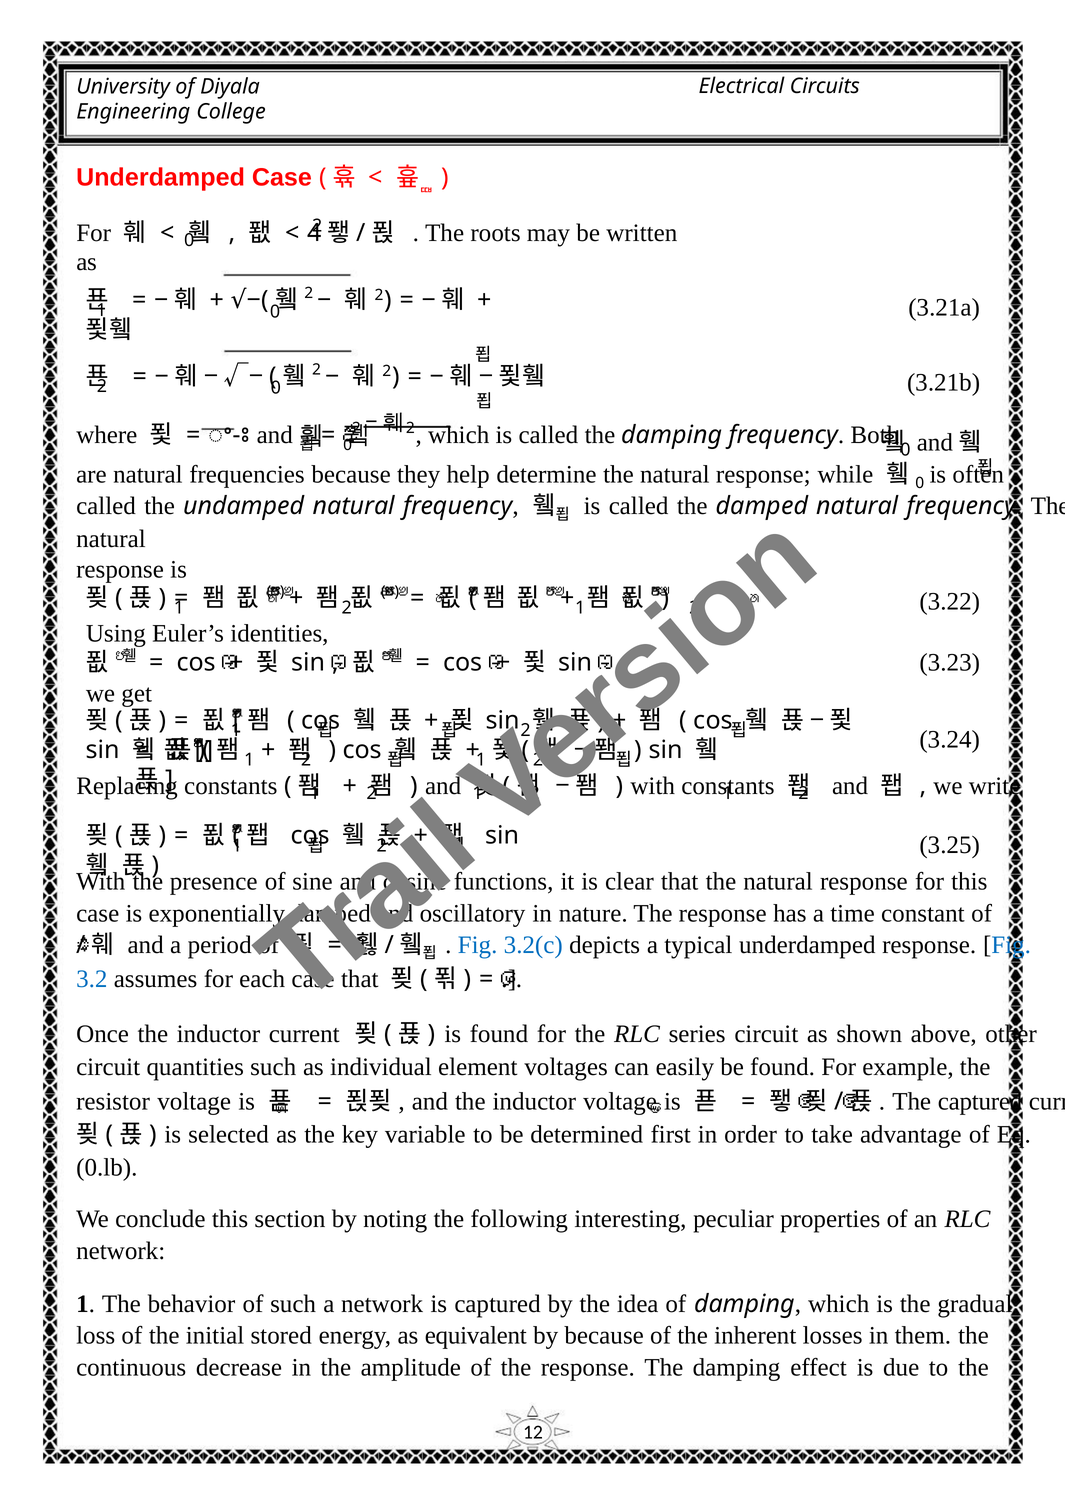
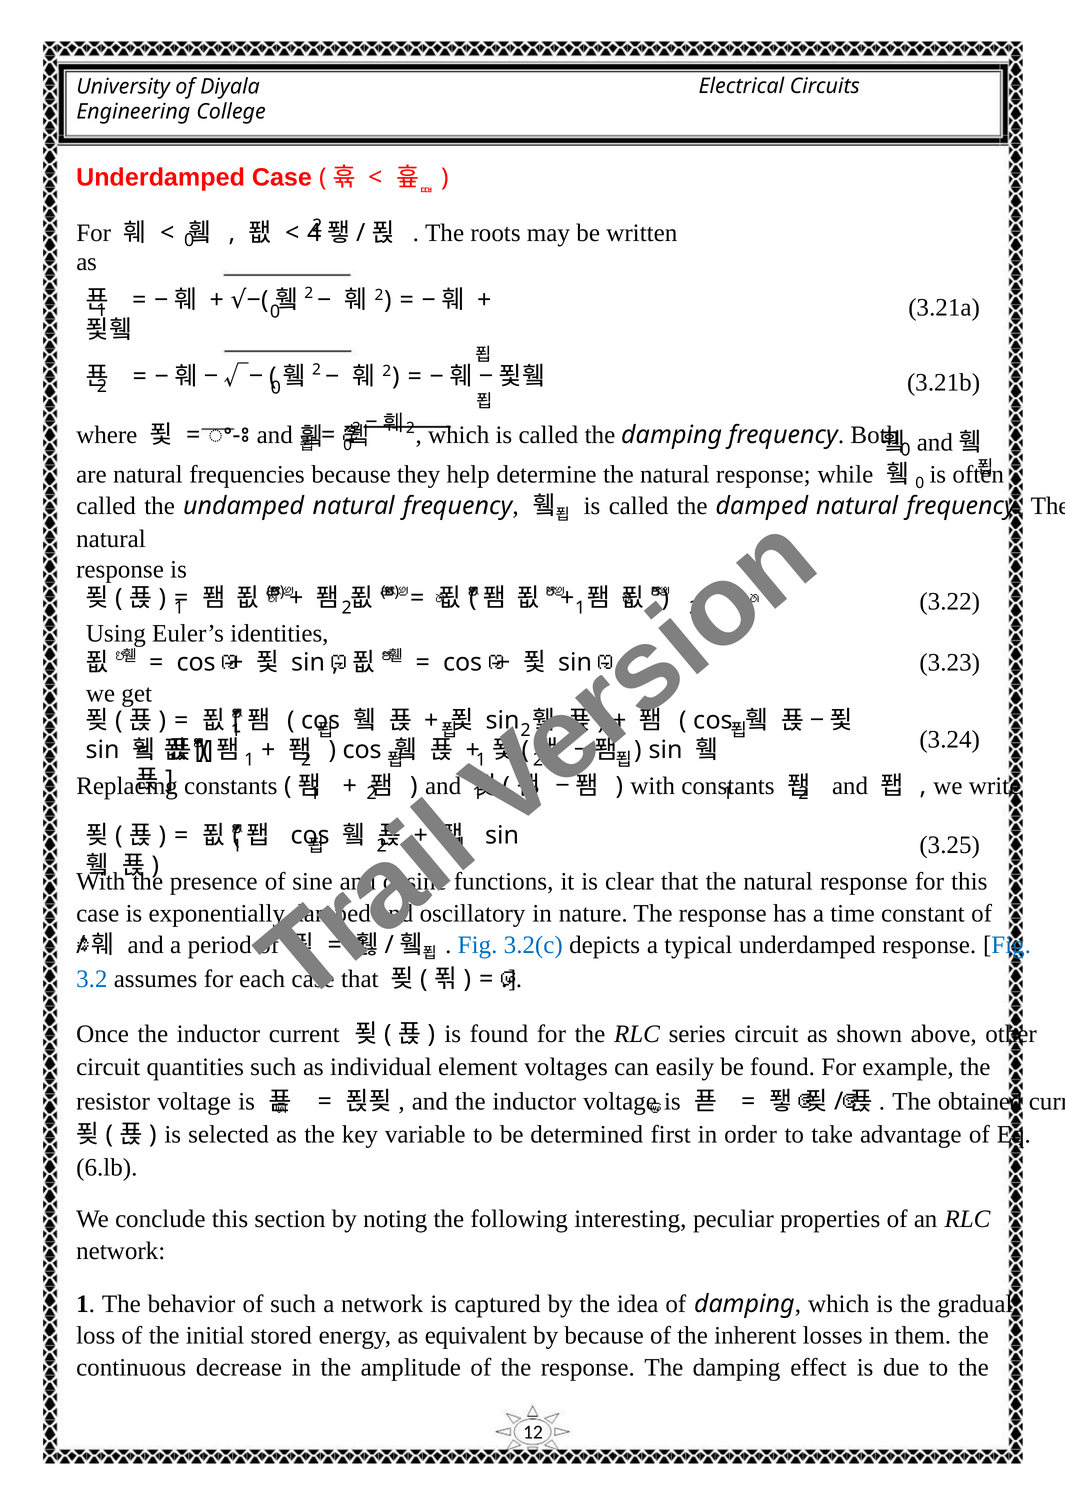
The captured: captured -> obtained (980, 1101)
0.lb: 0.lb -> 6.lb (107, 1167)
